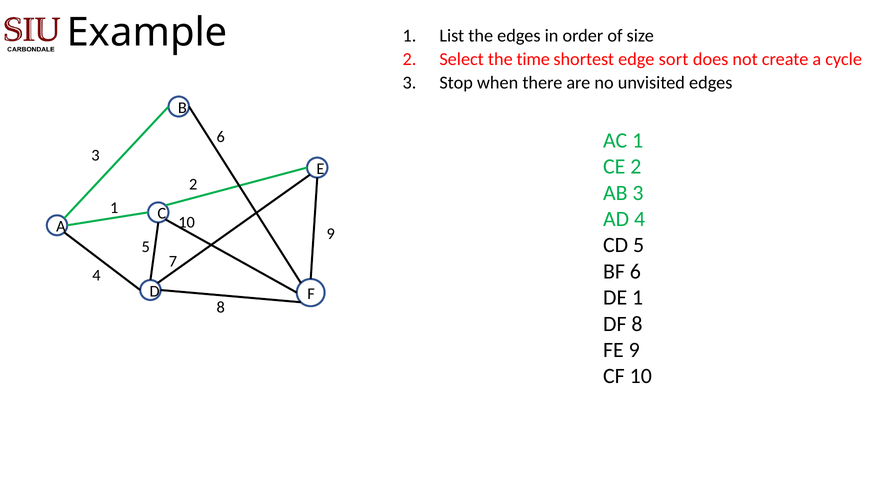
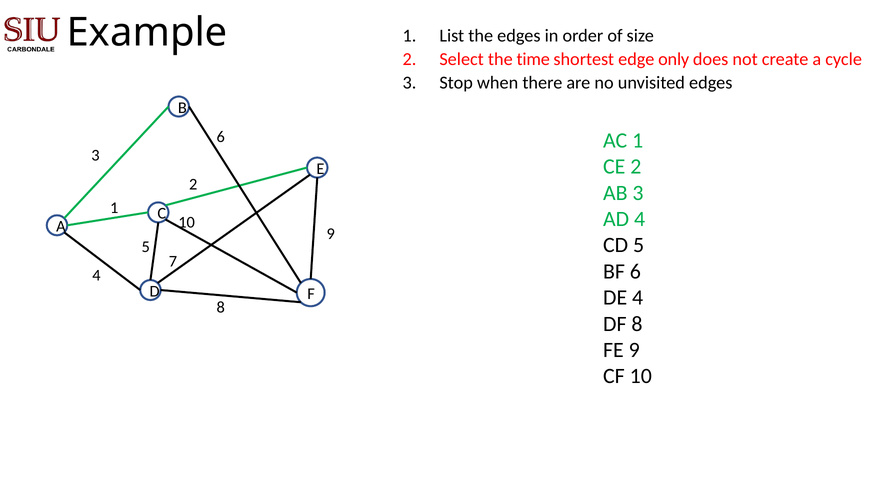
sort: sort -> only (674, 59)
DE 1: 1 -> 4 (638, 298)
